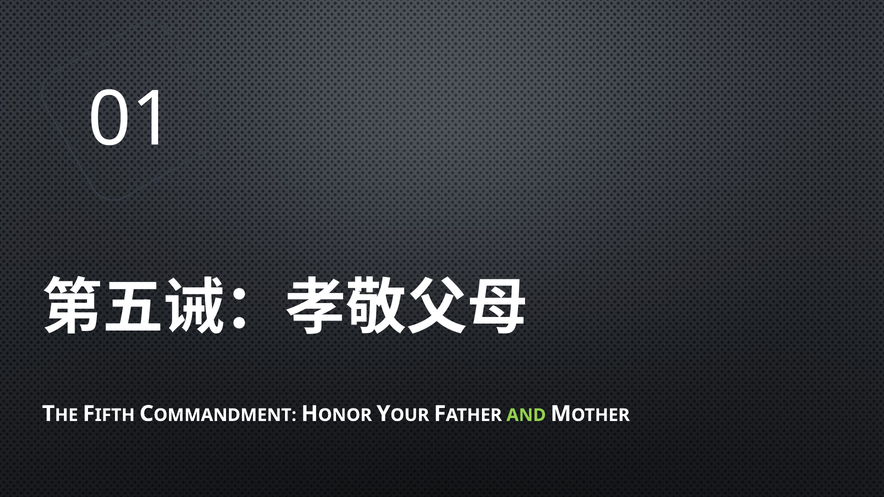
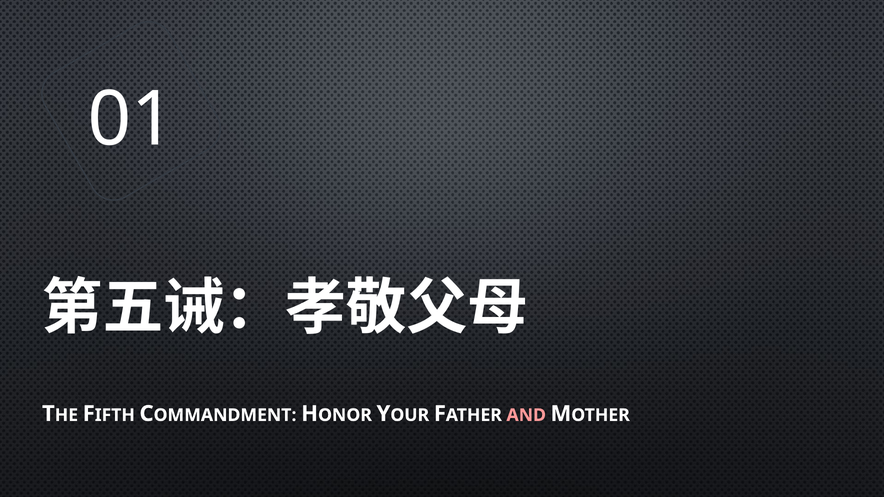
AND colour: light green -> pink (526, 415)
